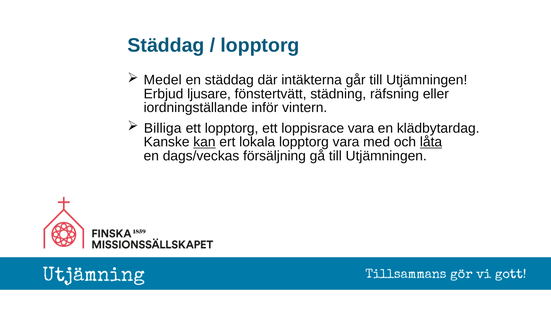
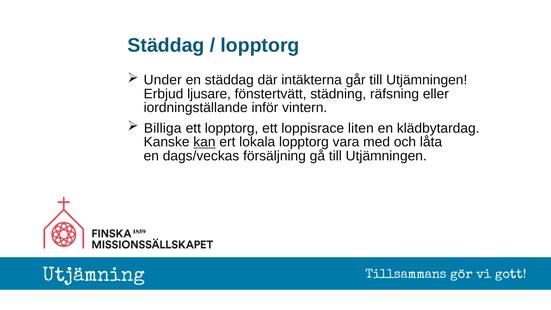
Medel: Medel -> Under (163, 80)
loppisrace vara: vara -> liten (361, 128)
låta underline: present -> none (431, 142)
